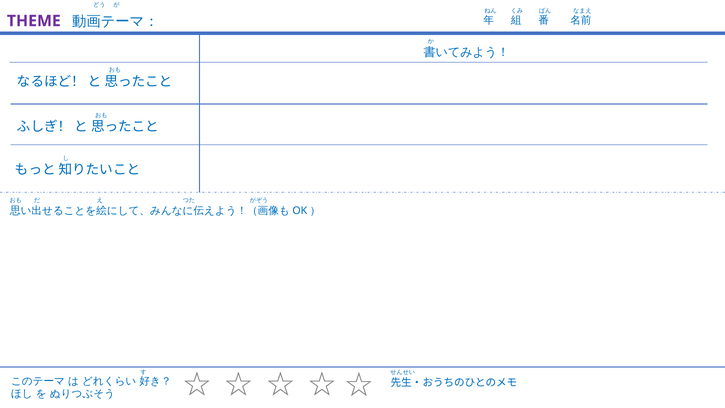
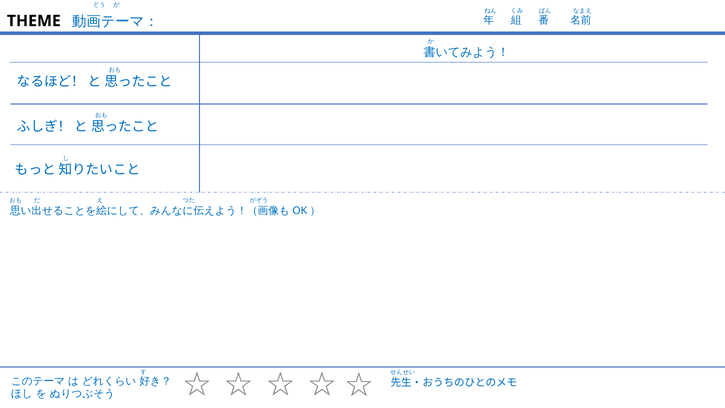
THEME colour: purple -> black (34, 21)
